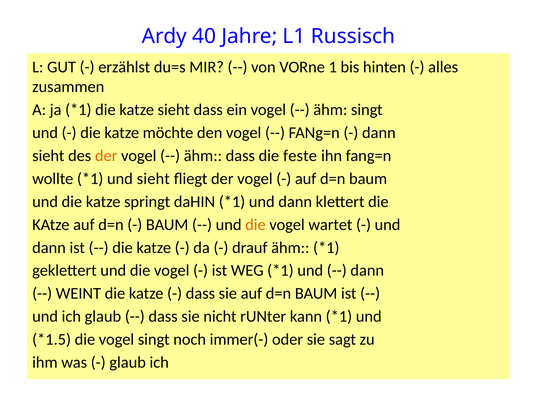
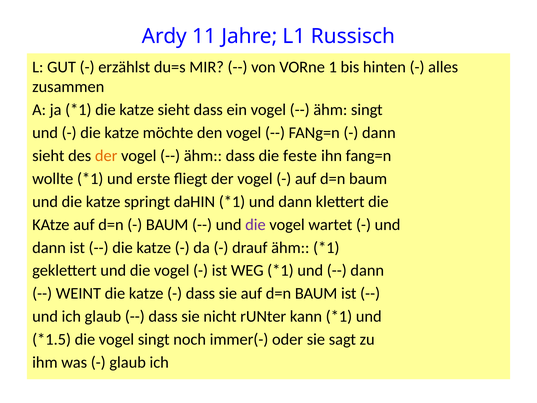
40: 40 -> 11 (204, 36)
und sieht: sieht -> erste (153, 179)
die colour: orange -> purple (255, 224)
